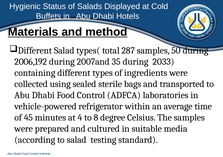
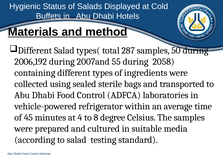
35: 35 -> 55 (116, 62)
2033: 2033 -> 2058 (164, 62)
